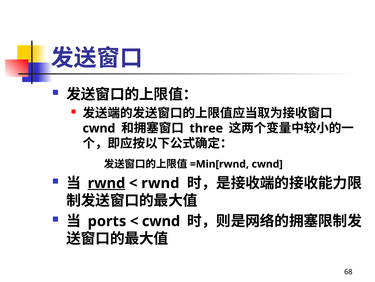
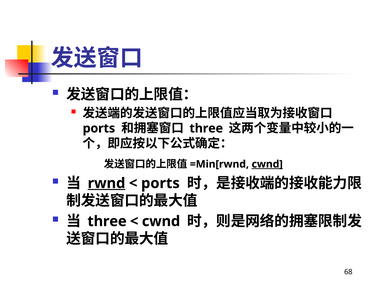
cwnd: cwnd -> ports (99, 128)
cwnd underline: none -> present (267, 164)
rwnd: rwnd -> ports (160, 183)
ports: ports -> three (107, 221)
